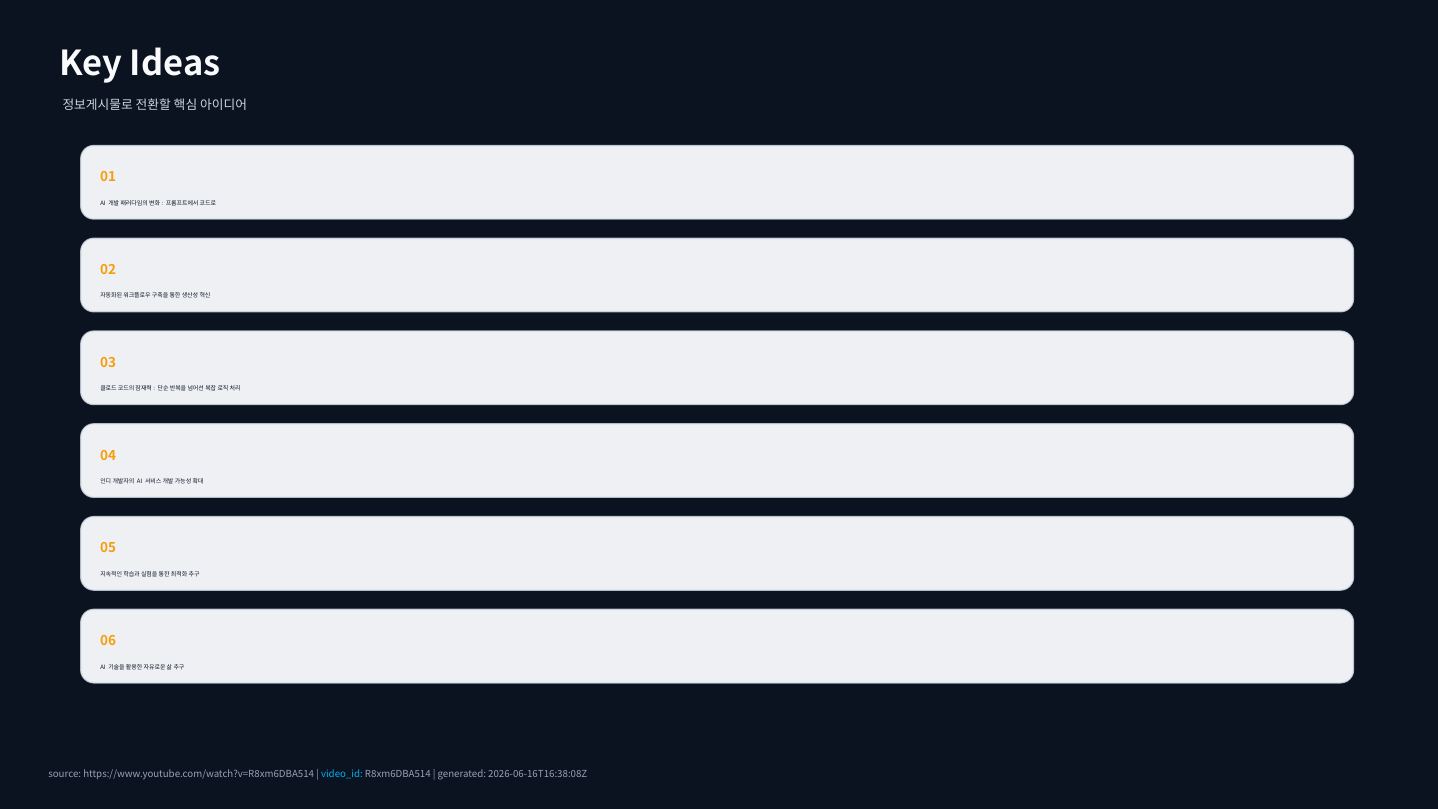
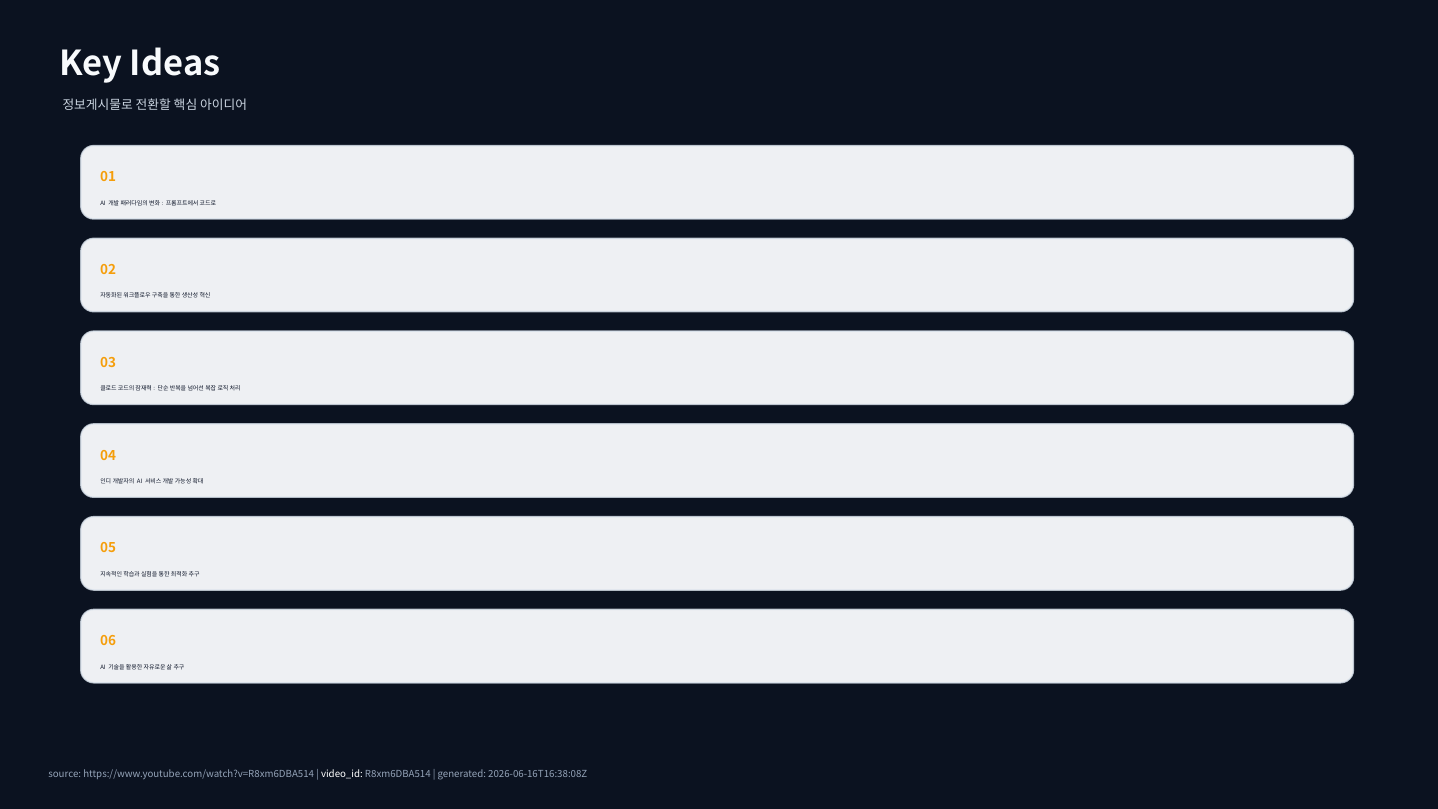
video_id colour: light blue -> white (342, 774)
